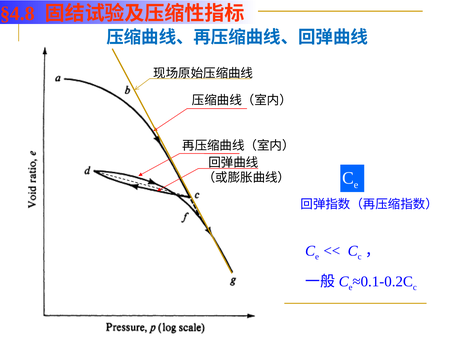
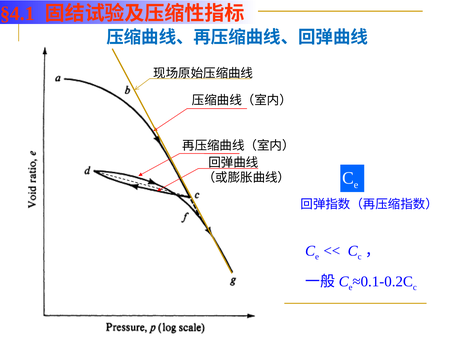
§4.8: §4.8 -> §4.1 (17, 14)
